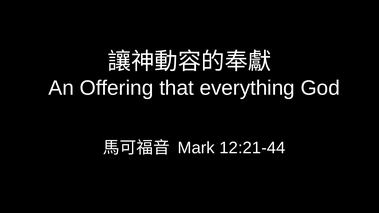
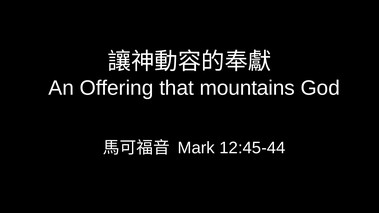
everything: everything -> mountains (247, 88)
12:21-44: 12:21-44 -> 12:45-44 (252, 148)
